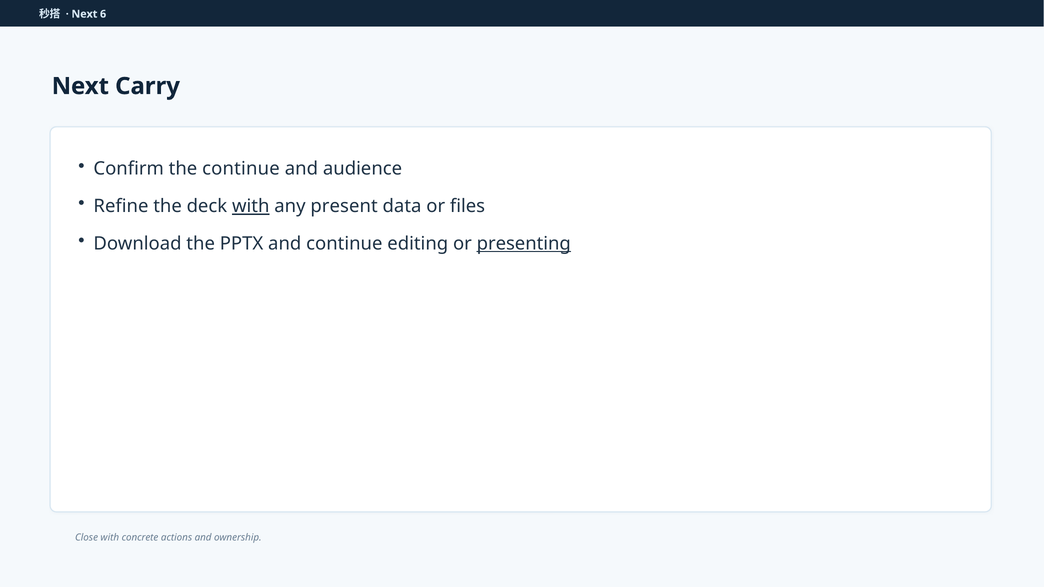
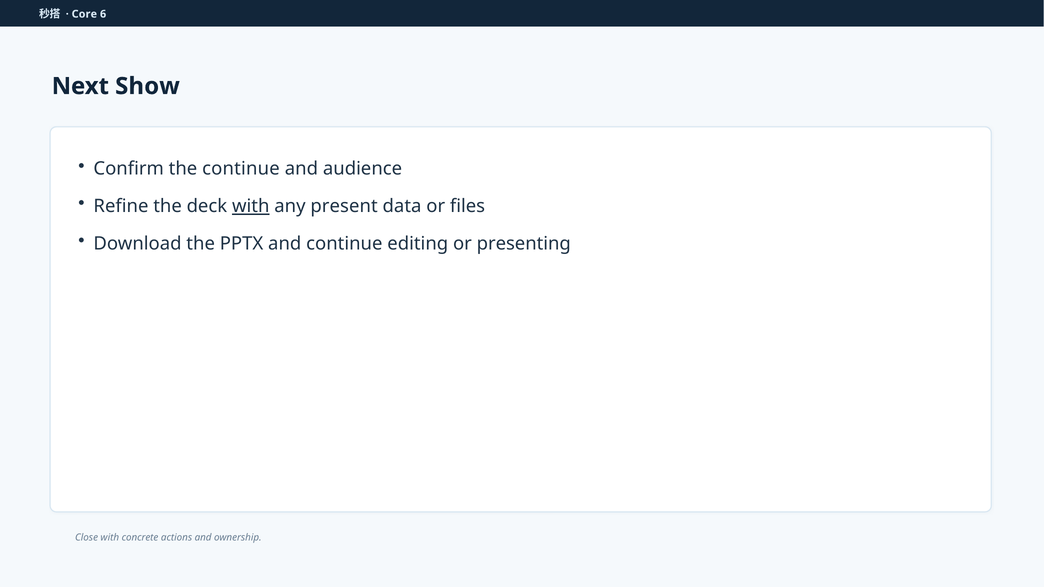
Next: Next -> Core (84, 14)
Carry: Carry -> Show (147, 86)
presenting underline: present -> none (524, 244)
